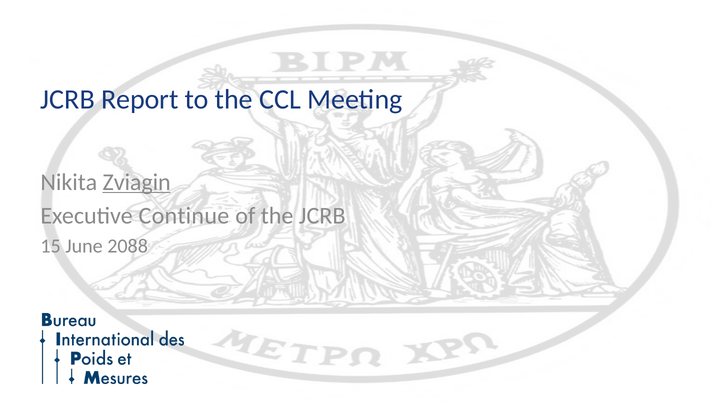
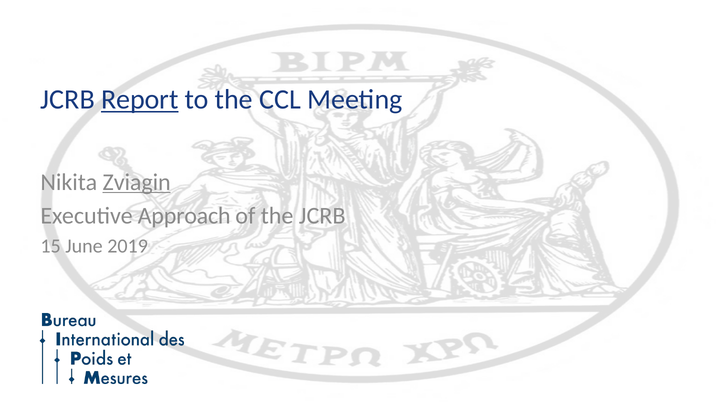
Report underline: none -> present (140, 100)
Continue: Continue -> Approach (184, 216)
2088: 2088 -> 2019 (128, 246)
